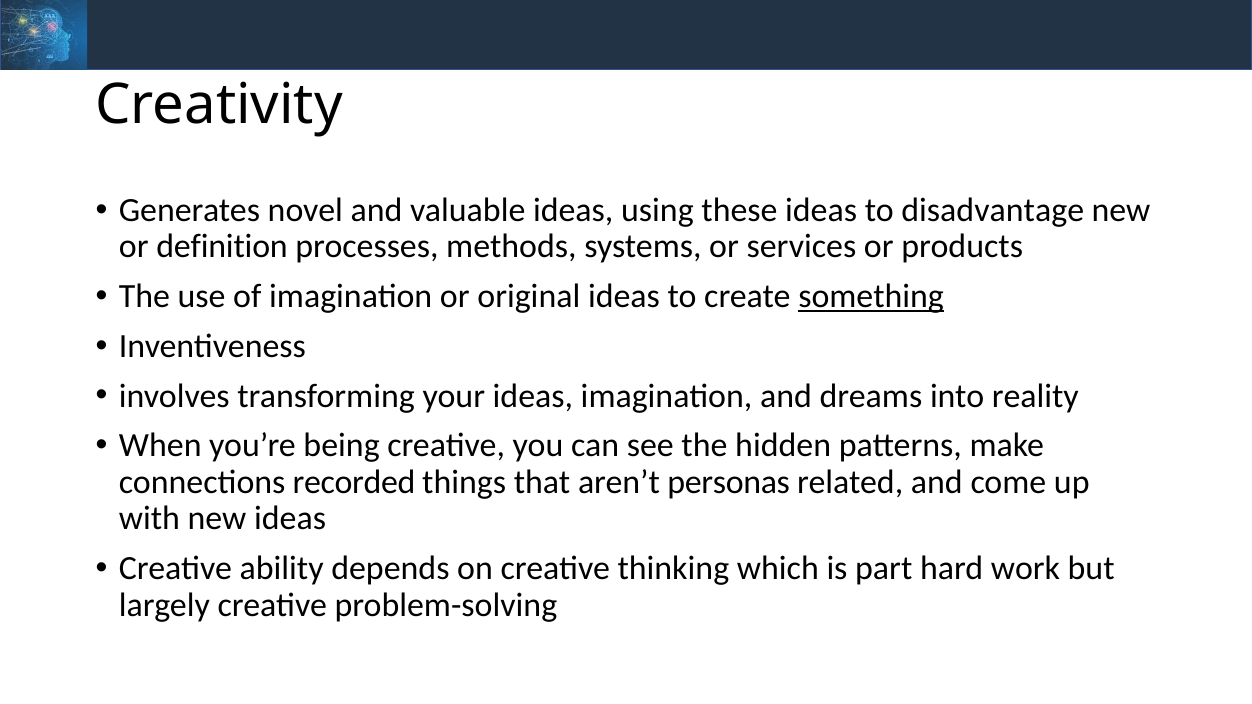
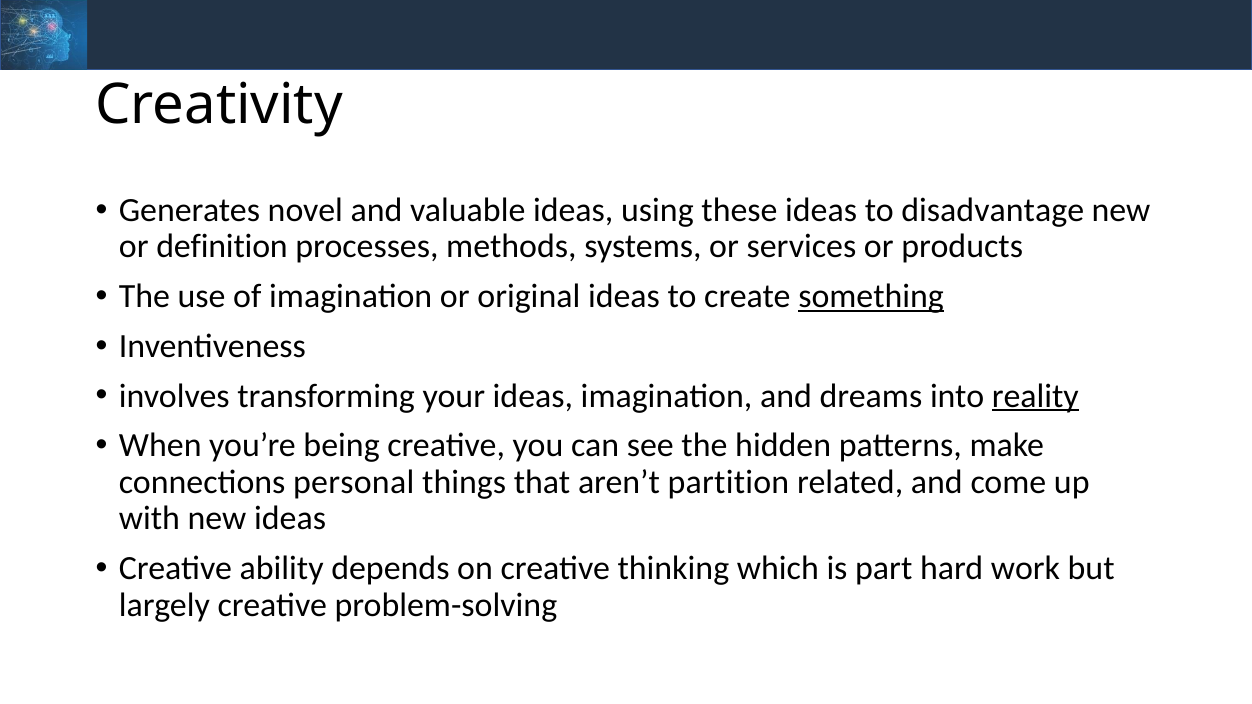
reality underline: none -> present (1035, 396)
recorded: recorded -> personal (354, 482)
personas: personas -> partition (728, 482)
